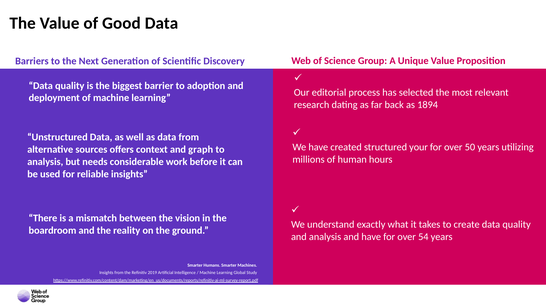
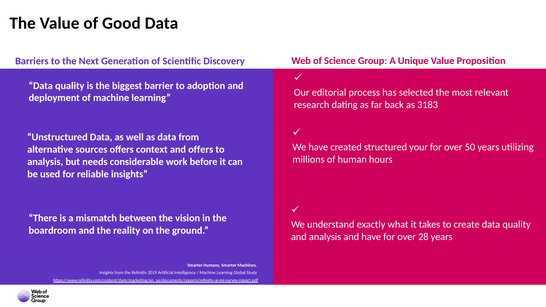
1894: 1894 -> 3183 (428, 105)
and graph: graph -> offers (201, 150)
54: 54 -> 28 (423, 237)
